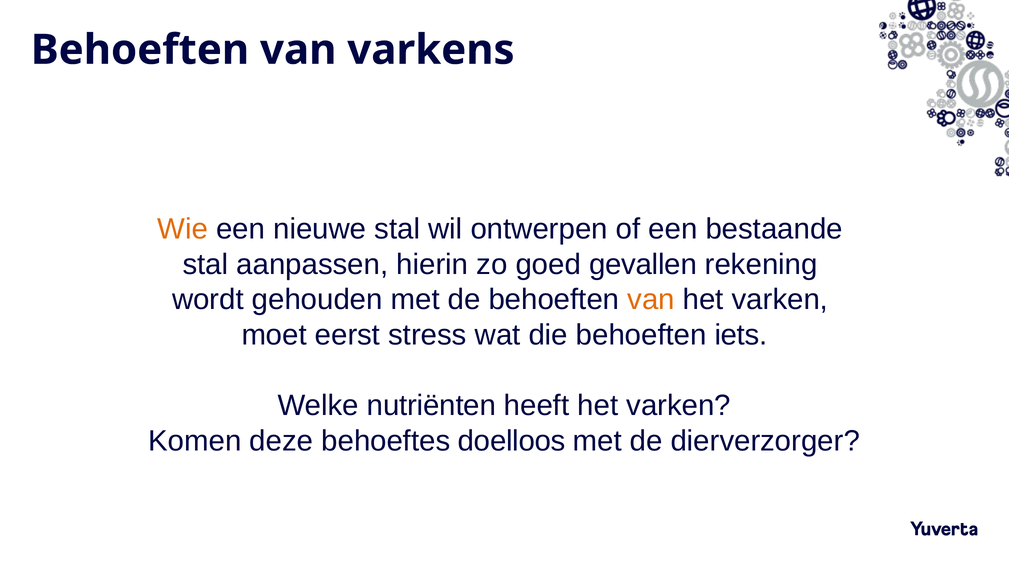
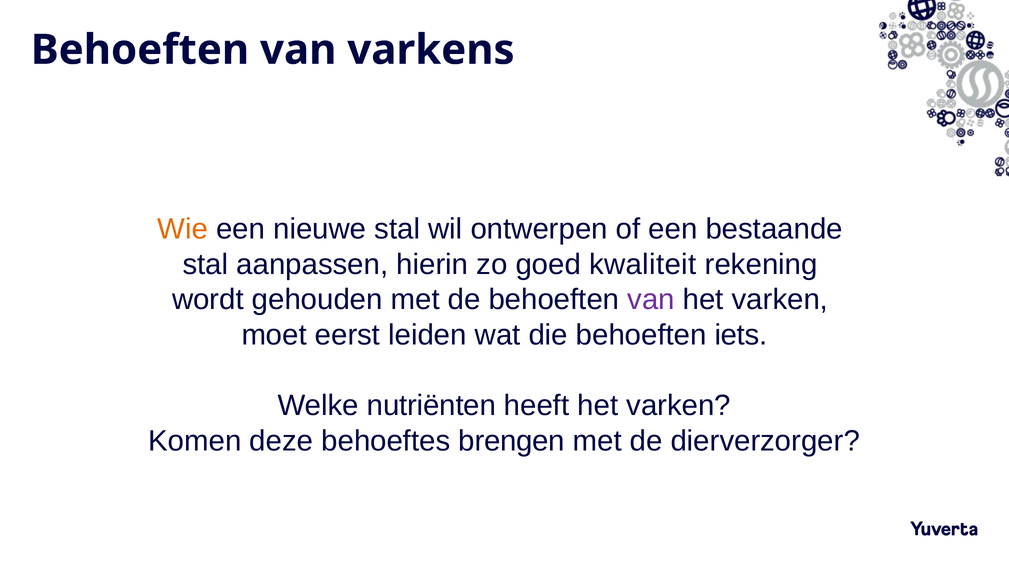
gevallen: gevallen -> kwaliteit (643, 265)
van colour: orange -> purple (651, 300)
stress: stress -> leiden (428, 335)
doelloos: doelloos -> brengen (512, 441)
